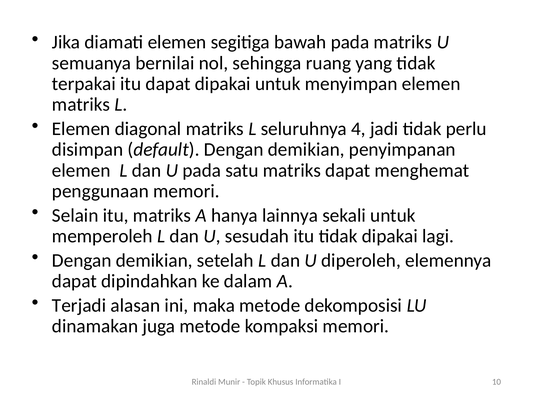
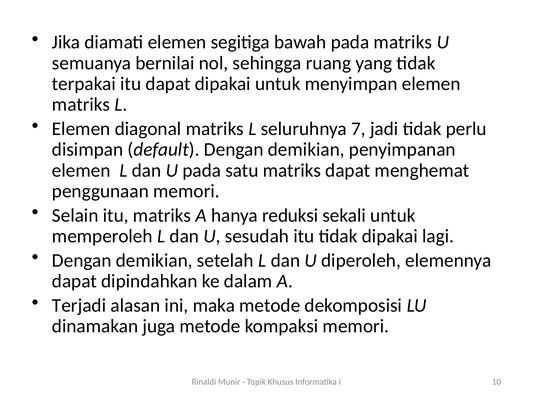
4: 4 -> 7 (358, 129)
lainnya: lainnya -> reduksi (290, 215)
